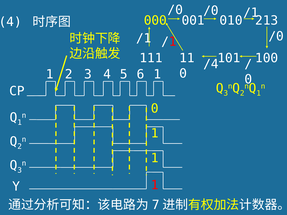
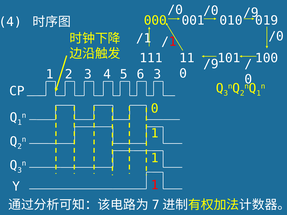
/0 /1: /1 -> /9 (251, 13)
213: 213 -> 019 (267, 21)
/4: /4 -> /9 (211, 64)
6 1: 1 -> 3 (157, 74)
